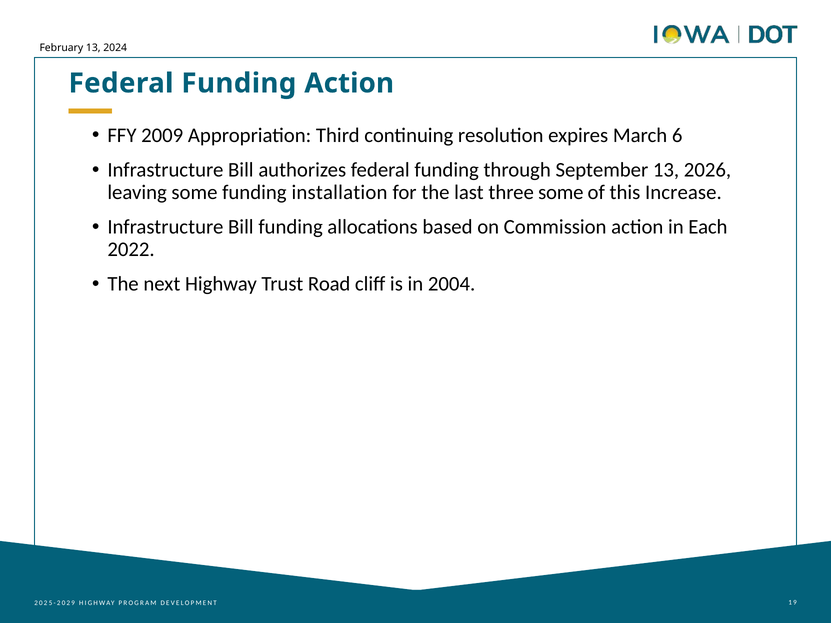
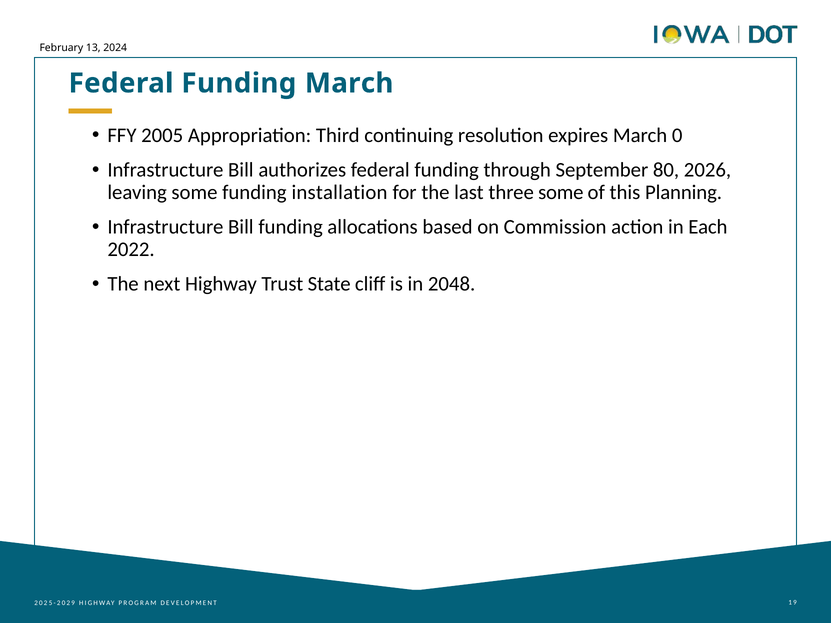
Funding Action: Action -> March (349, 83)
2009: 2009 -> 2005 (162, 135)
6: 6 -> 0 (677, 135)
September 13: 13 -> 80 (666, 170)
Increase: Increase -> Planning (684, 192)
Road: Road -> State (329, 284)
2004: 2004 -> 2048 (452, 284)
